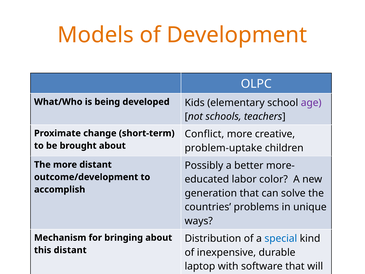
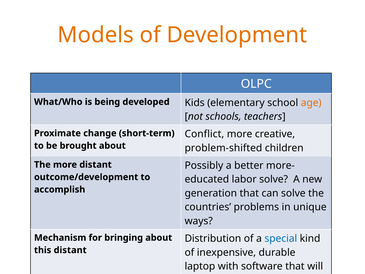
age colour: purple -> orange (311, 103)
problem-uptake: problem-uptake -> problem-shifted (223, 148)
labor color: color -> solve (274, 179)
